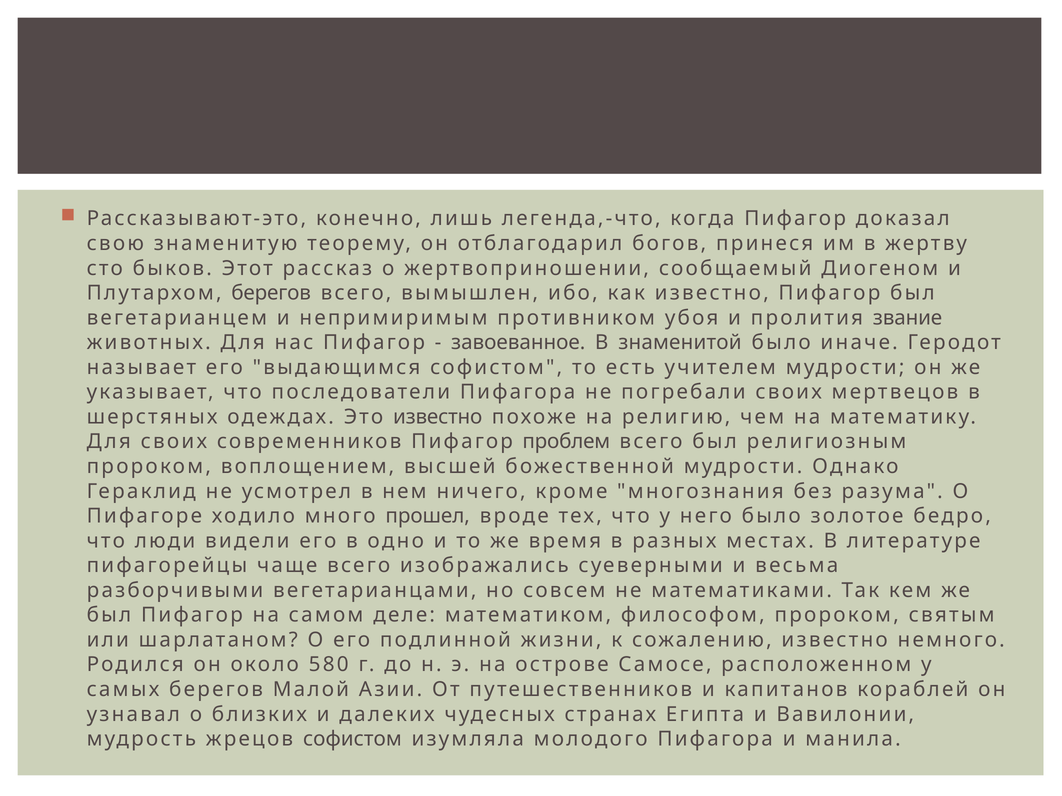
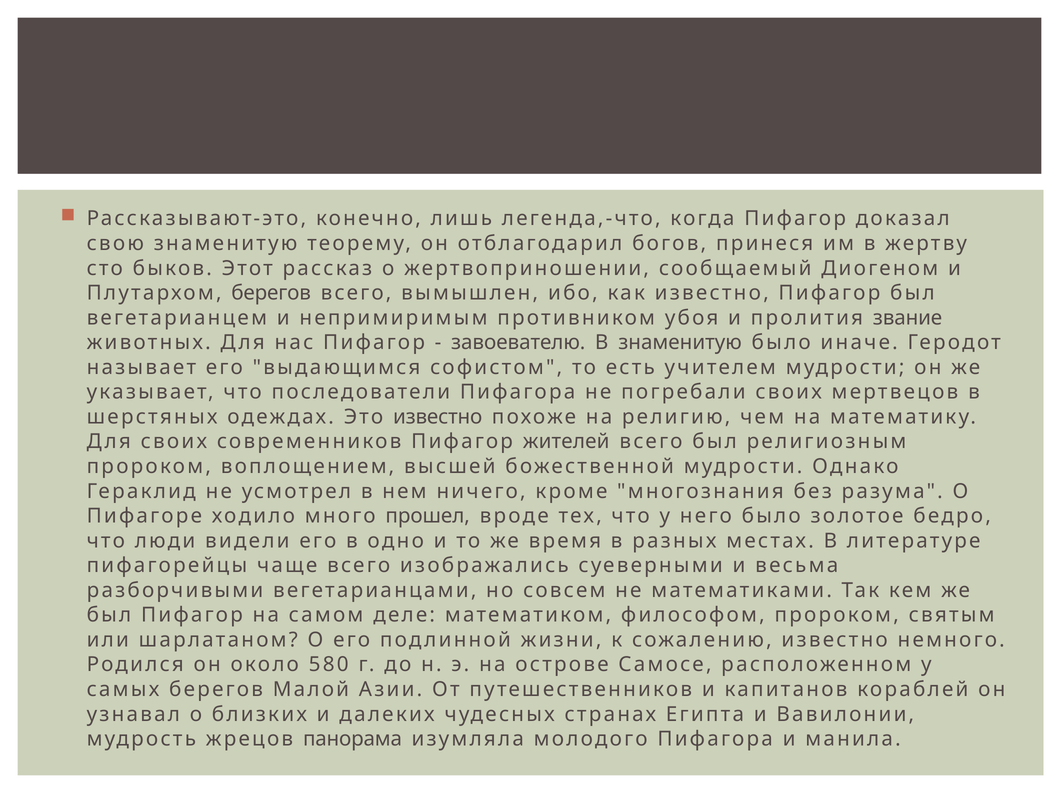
завоеванное: завоеванное -> завоевателю (518, 343)
В знаменитой: знаменитой -> знаменитую (680, 343)
проблем: проблем -> жителей (566, 442)
жрецов софистом: софистом -> панорама (353, 739)
